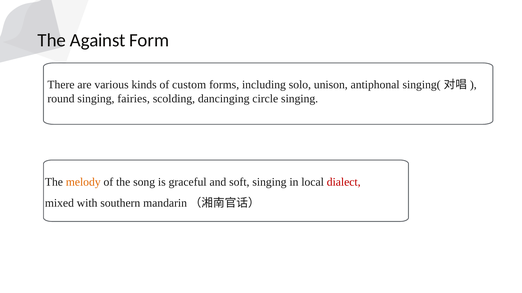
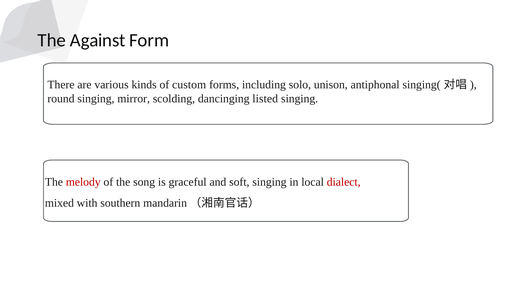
fairies: fairies -> mirror (134, 99)
circle: circle -> listed (265, 99)
melody colour: orange -> red (83, 183)
